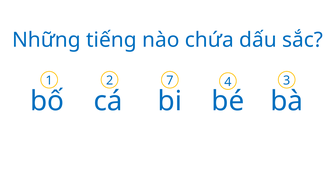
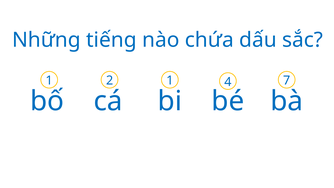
2 7: 7 -> 1 (170, 81)
3: 3 -> 7 (287, 81)
